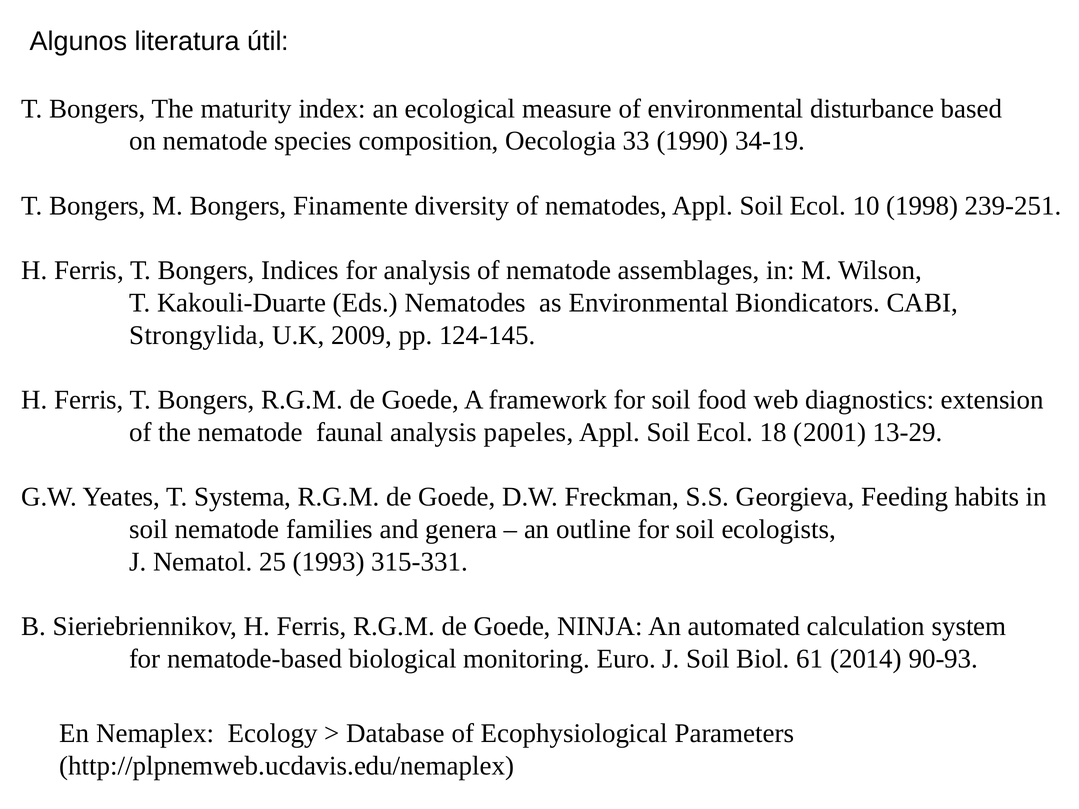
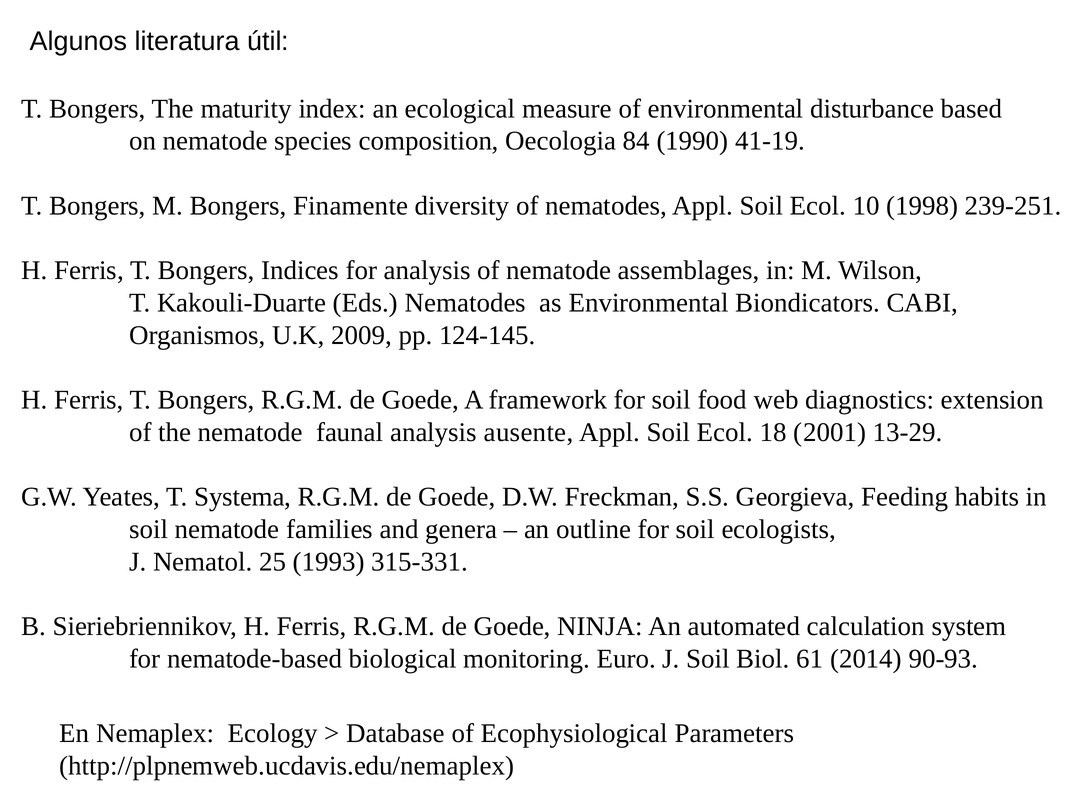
33: 33 -> 84 (636, 141)
34-19: 34-19 -> 41-19 (770, 141)
Strongylida: Strongylida -> Organismos (197, 335)
papeles: papeles -> ausente (529, 432)
